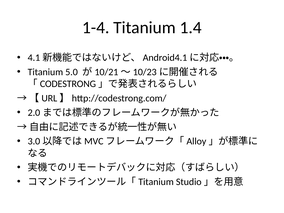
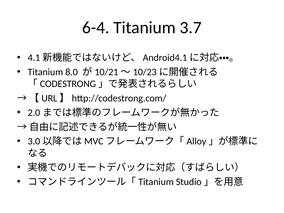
1-4: 1-4 -> 6-4 (96, 27)
1.4: 1.4 -> 3.7 (191, 27)
5.0: 5.0 -> 8.0 (72, 72)
